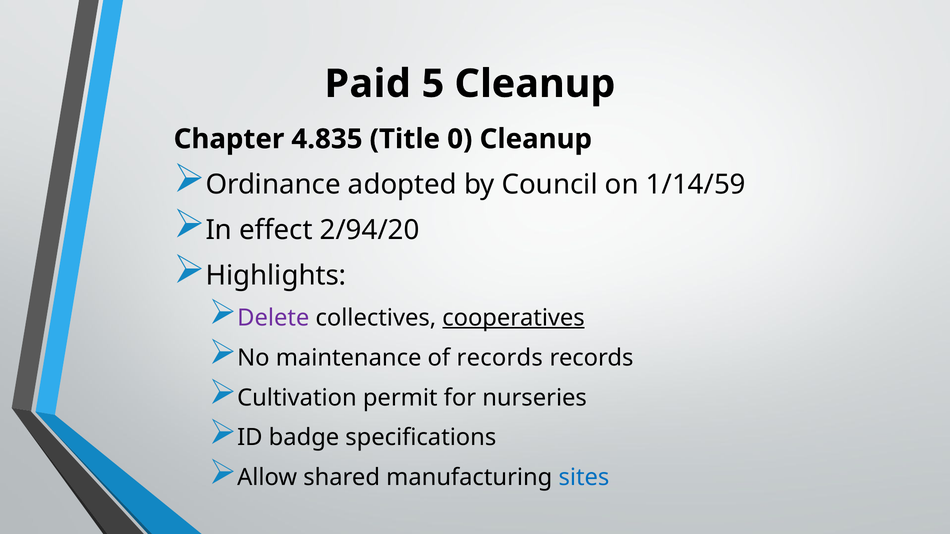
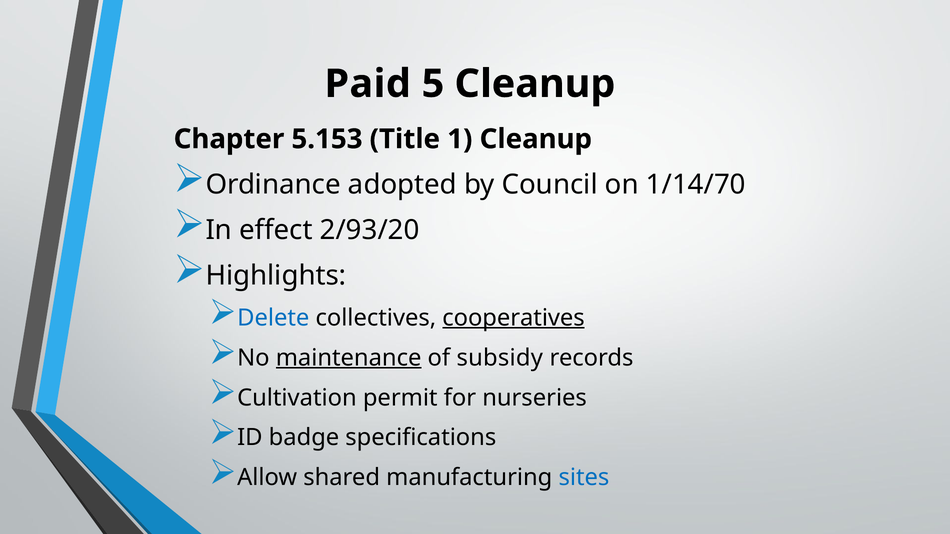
4.835: 4.835 -> 5.153 (327, 139)
0: 0 -> 1 (460, 139)
1/14/59: 1/14/59 -> 1/14/70 (696, 185)
2/94/20: 2/94/20 -> 2/93/20 (370, 230)
Delete colour: purple -> blue (273, 318)
maintenance underline: none -> present (349, 358)
of records: records -> subsidy (500, 358)
